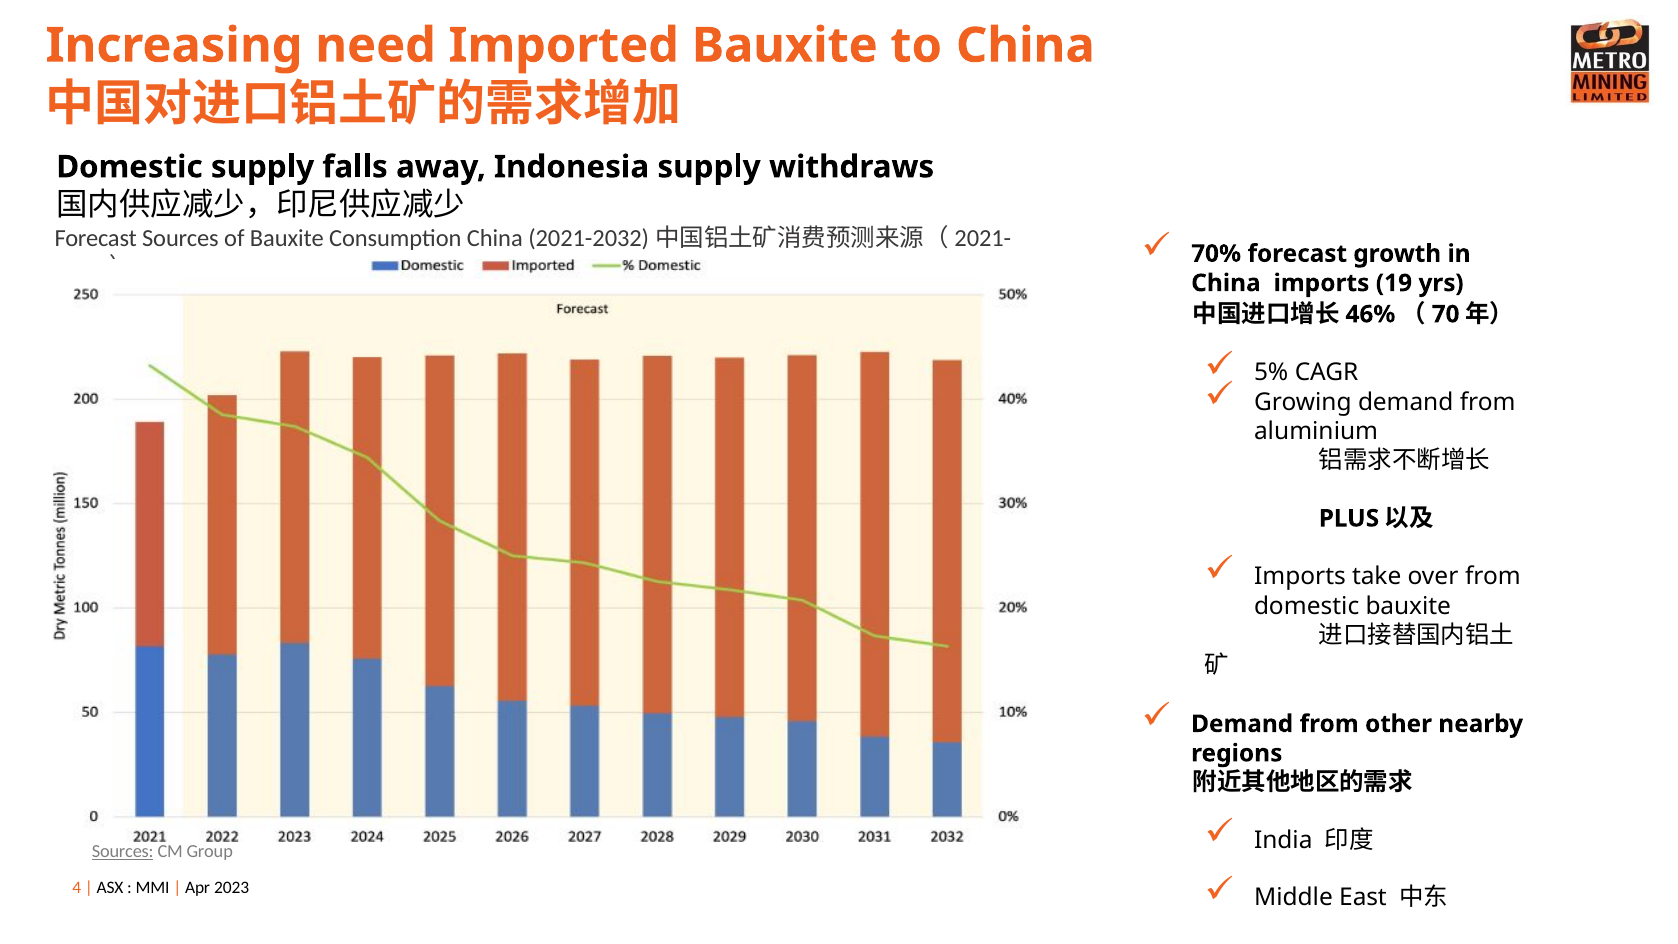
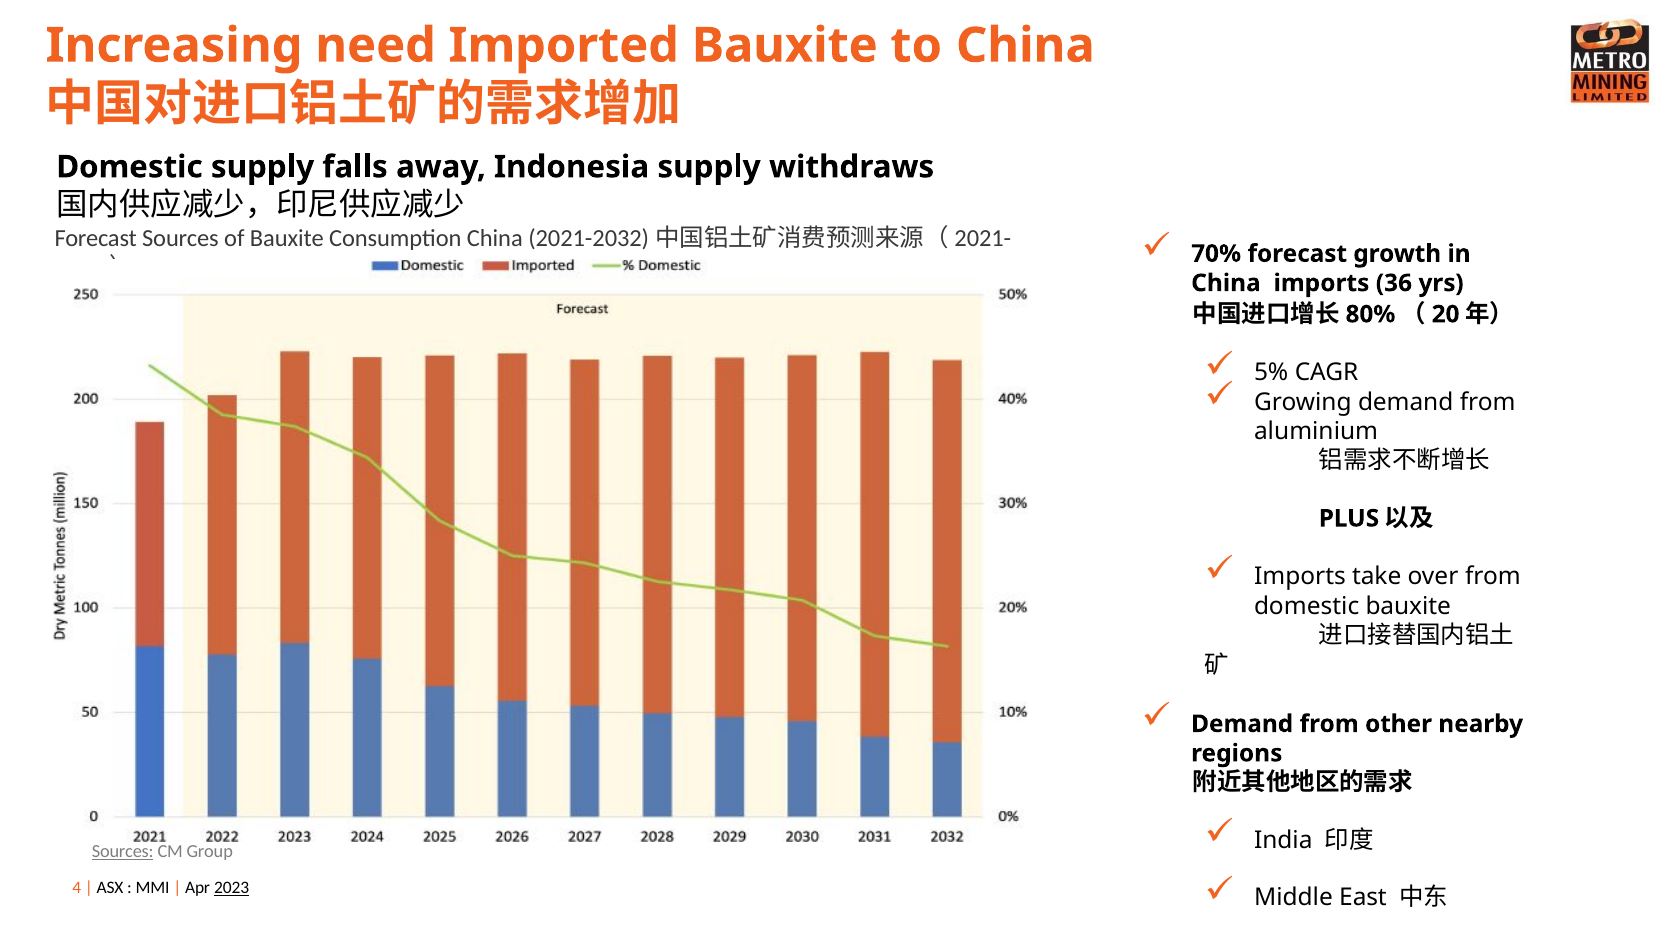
19: 19 -> 36 (1394, 283)
46%: 46% -> 80% (1370, 314)
70: 70 -> 20 (1446, 314)
2023 underline: none -> present (232, 888)
